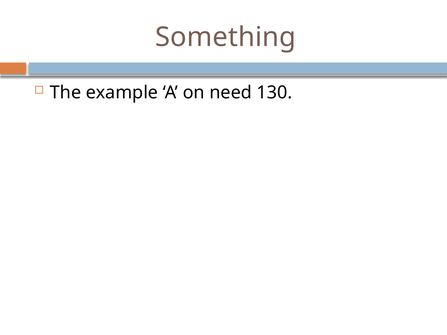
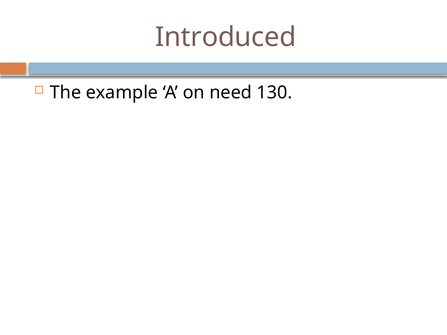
Something: Something -> Introduced (226, 37)
